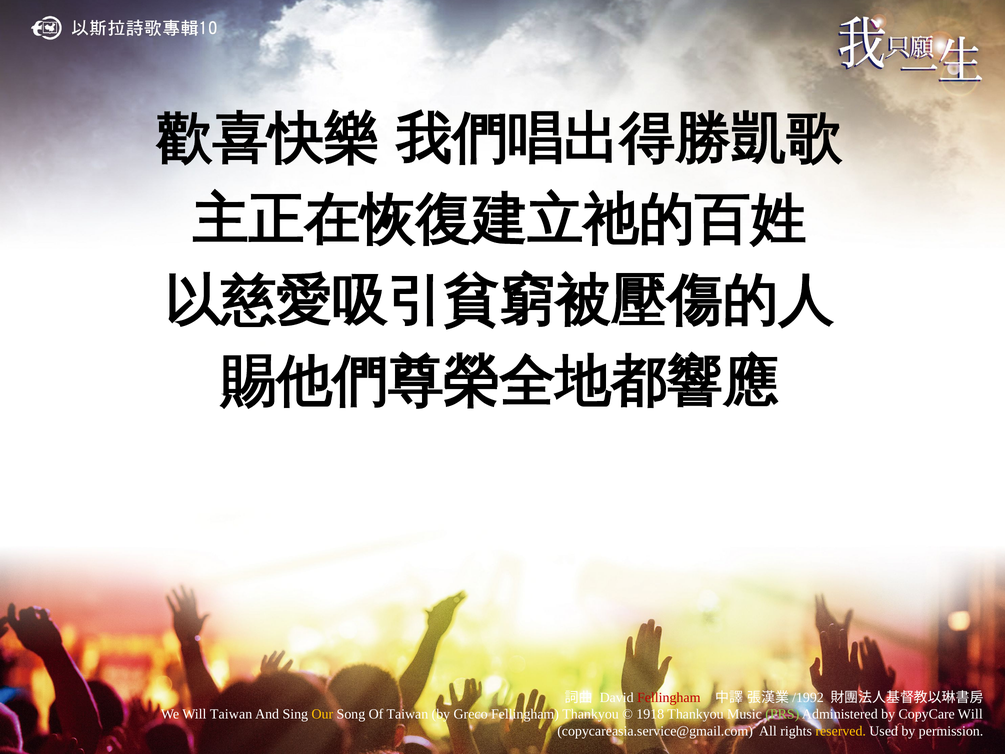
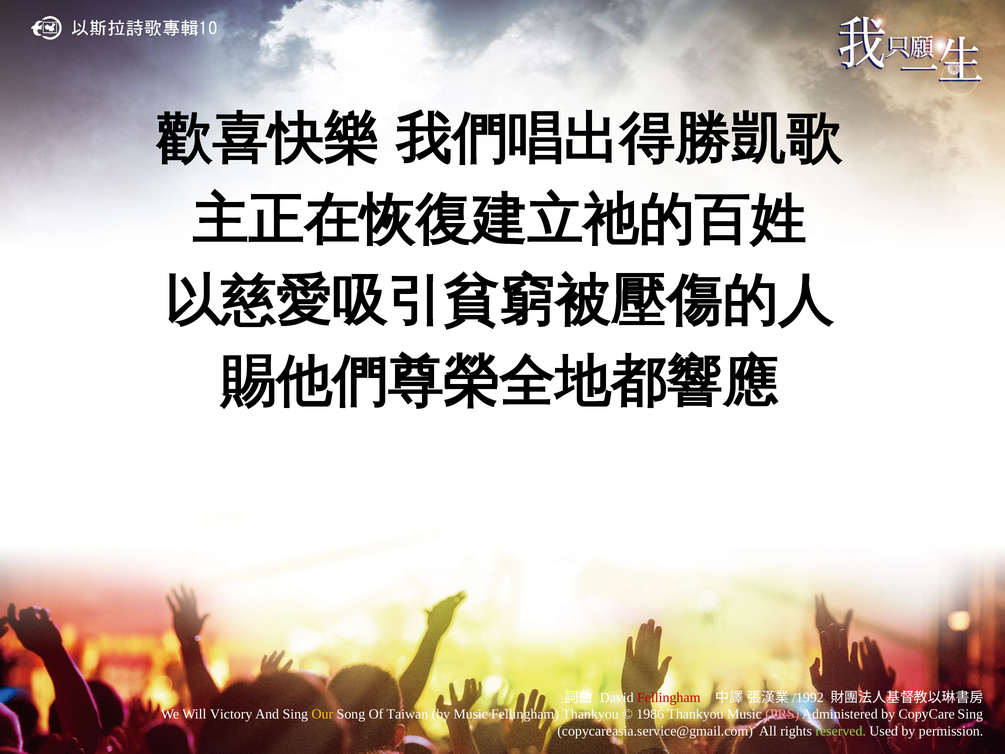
Will Taiwan: Taiwan -> Victory (231, 714)
by Greco: Greco -> Music (471, 714)
1918: 1918 -> 1986 (650, 714)
PRS colour: light green -> pink (782, 714)
CopyCare Will: Will -> Sing (970, 714)
reserved colour: yellow -> light green (841, 731)
